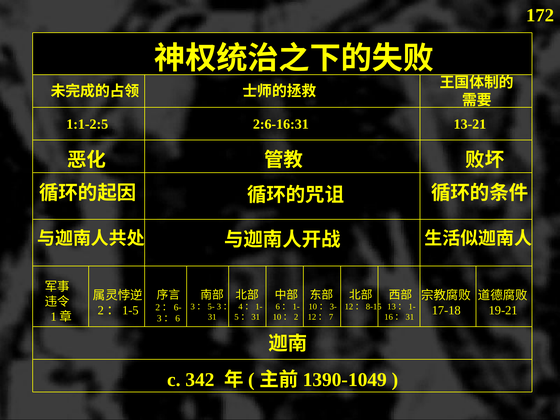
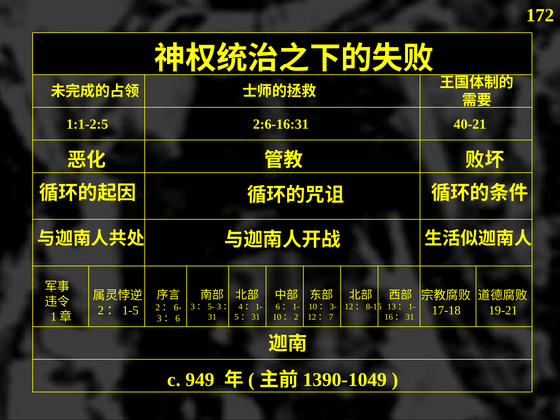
13-21: 13-21 -> 40-21 (470, 124)
342: 342 -> 949 (200, 380)
